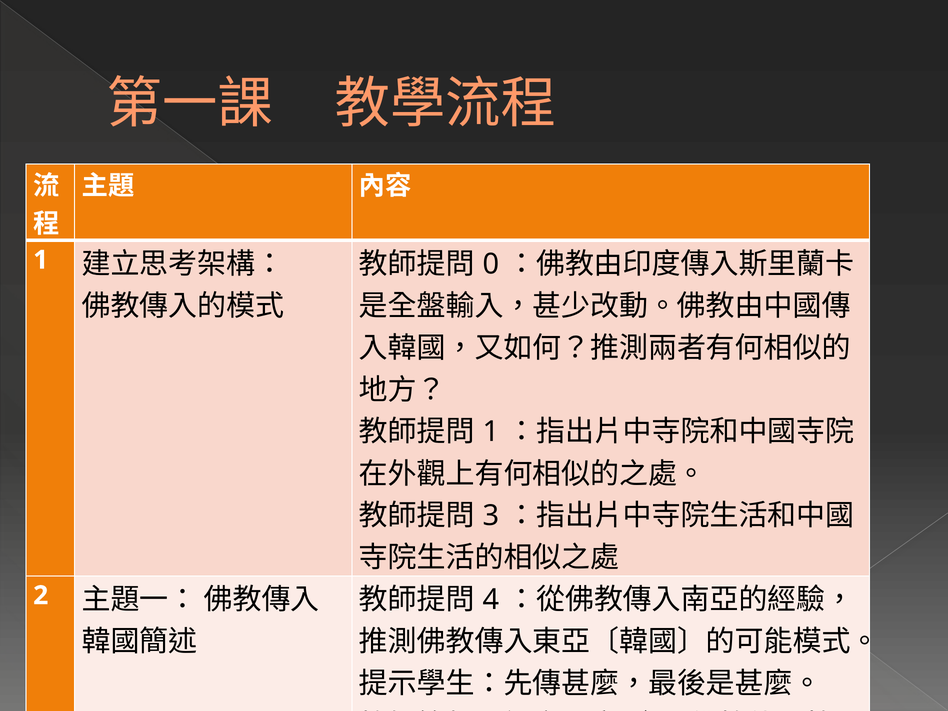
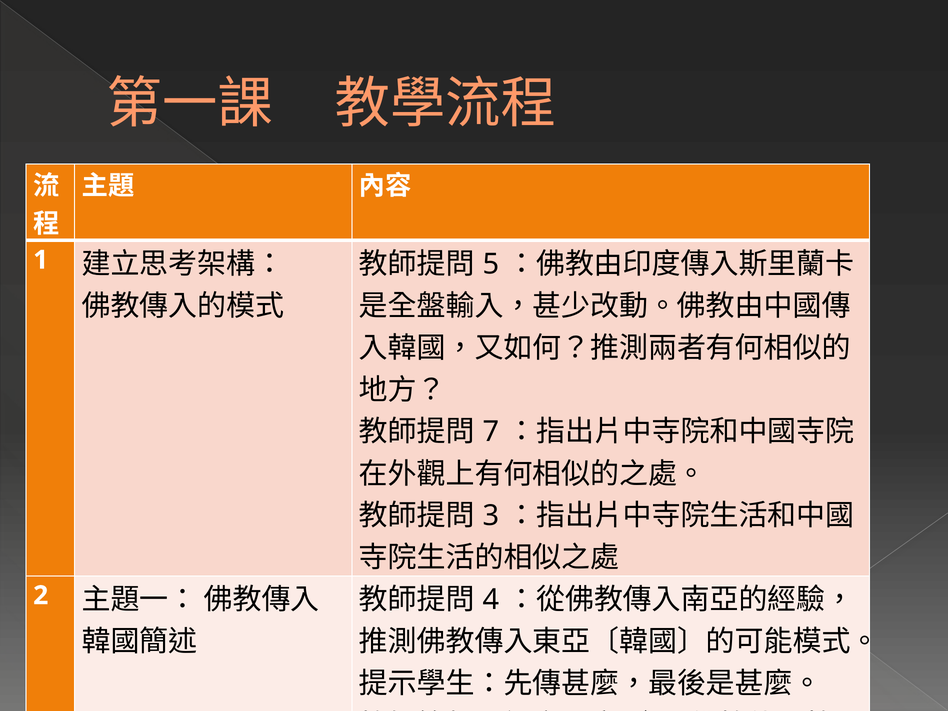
0: 0 -> 5 (491, 264)
1: 1 -> 7 (491, 432)
